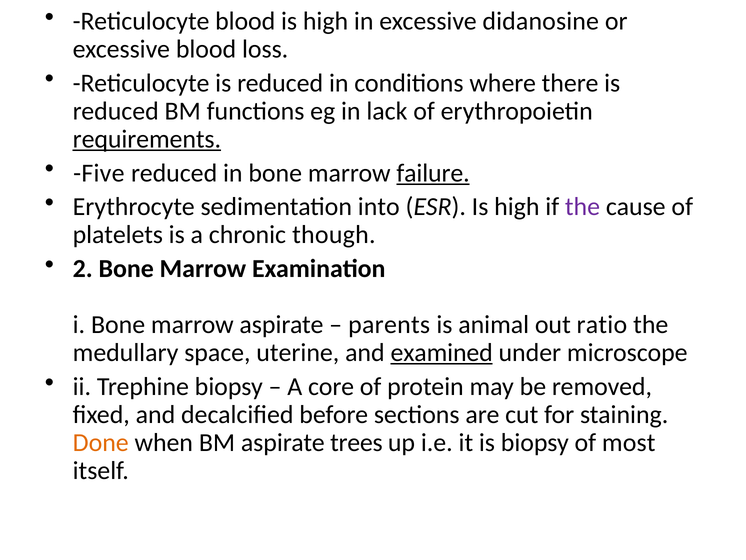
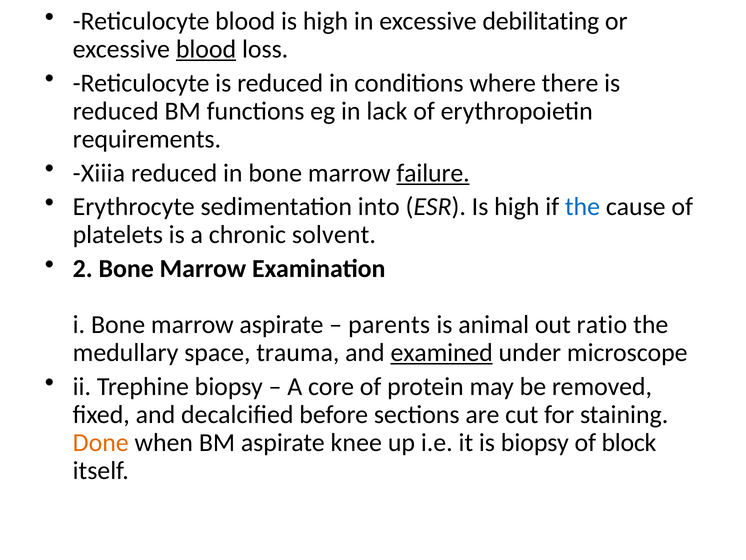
didanosine: didanosine -> debilitating (541, 21)
blood underline: none -> present (206, 49)
requirements underline: present -> none (147, 139)
Five: Five -> Xiiia (99, 173)
the colour: purple -> blue (583, 207)
though: though -> solvent (334, 235)
uterine: uterine -> trauma (298, 352)
trees: trees -> knee (356, 442)
most: most -> block (629, 442)
